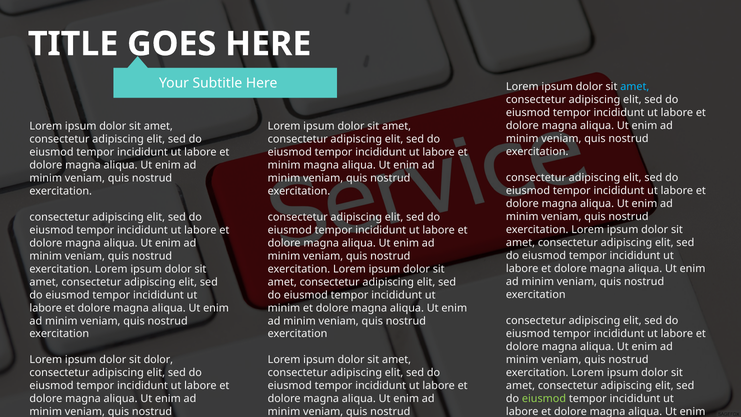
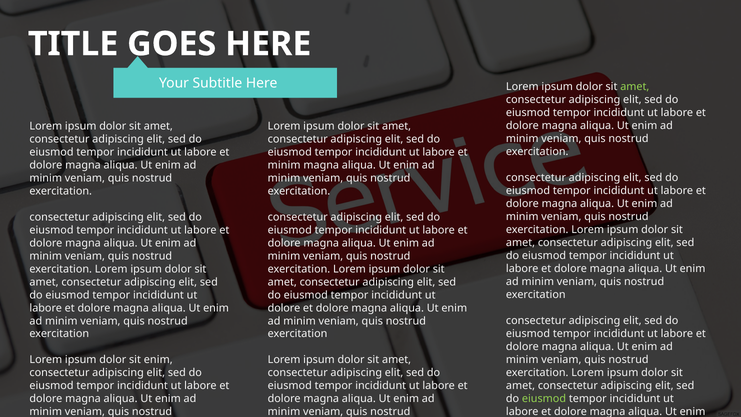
amet colour: light blue -> light green (635, 87)
minim: minim -> dolore (284, 308)
sit dolor: dolor -> enim (158, 360)
